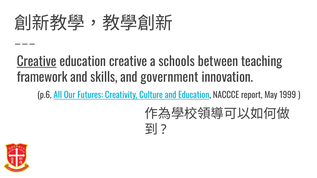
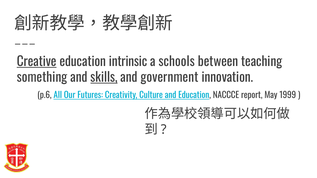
education creative: creative -> intrinsic (128, 62)
framework: framework -> something (42, 78)
skills underline: none -> present (104, 78)
